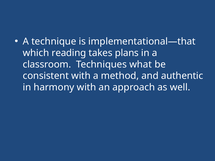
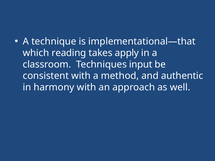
plans: plans -> apply (127, 53)
what: what -> input (141, 64)
